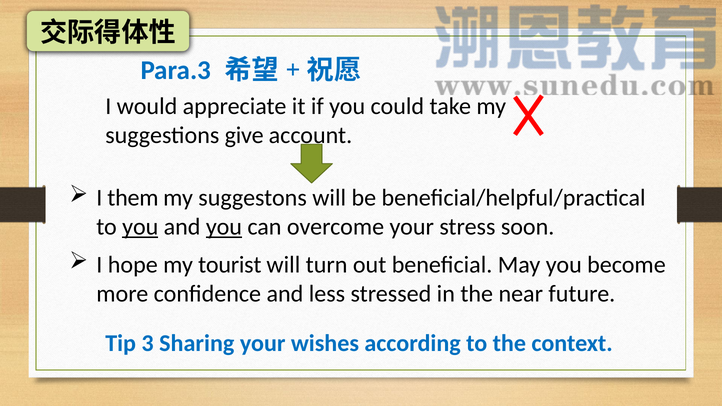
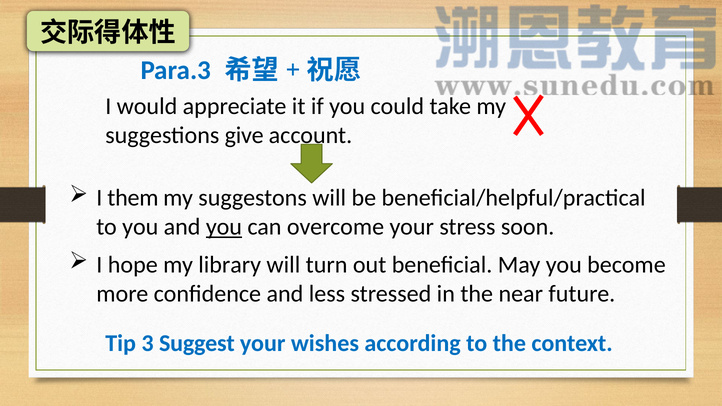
you underline: present -> none (140, 227)
tourist: tourist -> library (230, 265)
Sharing: Sharing -> Suggest (197, 344)
